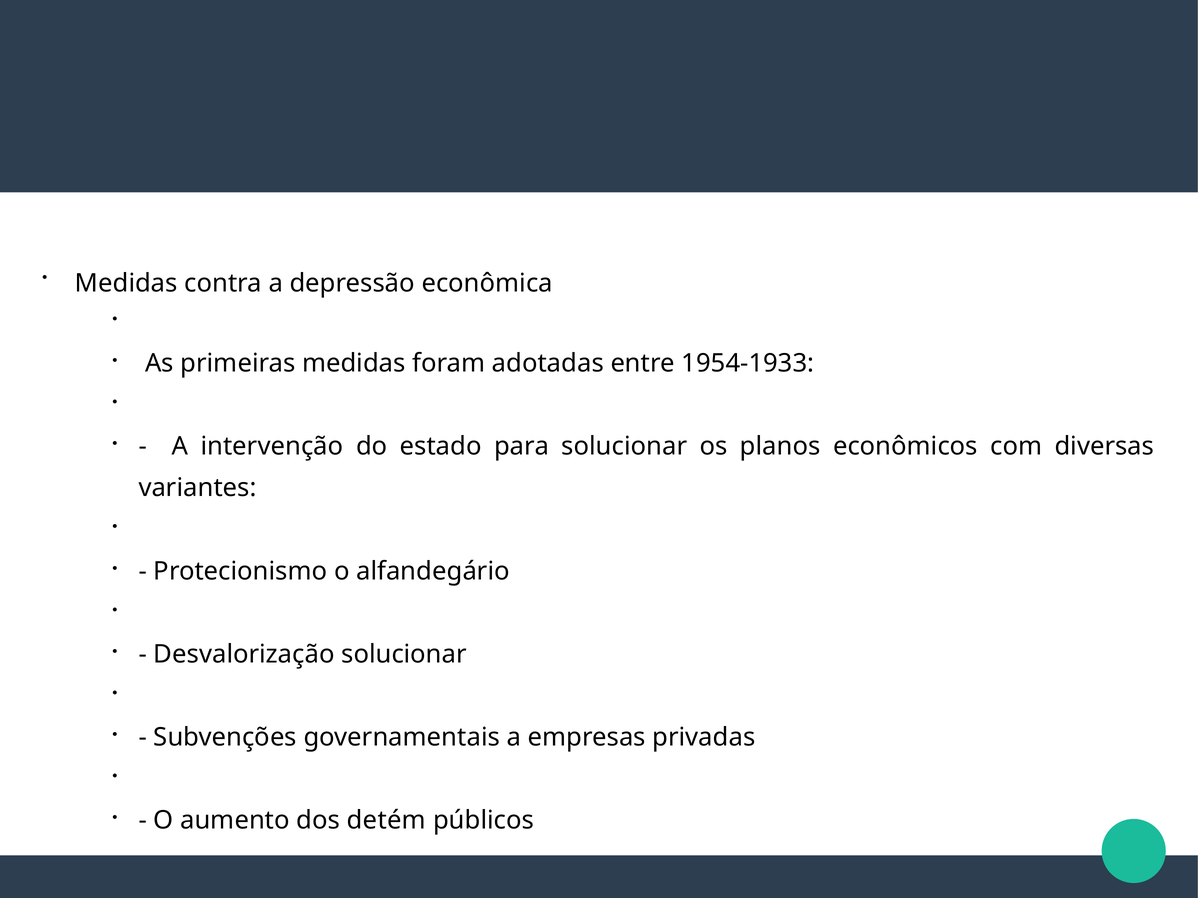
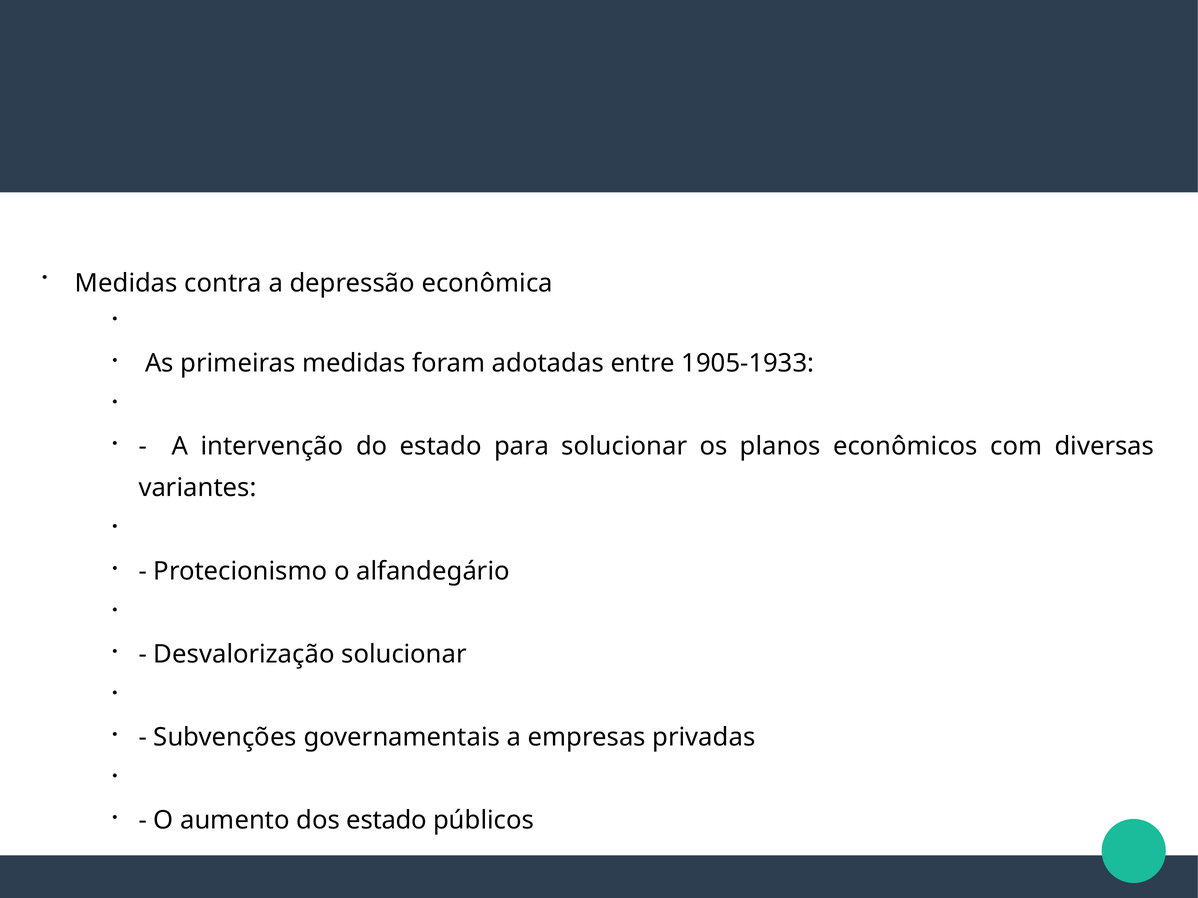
1954-1933: 1954-1933 -> 1905-1933 (748, 363)
dos detém: detém -> estado (387, 821)
